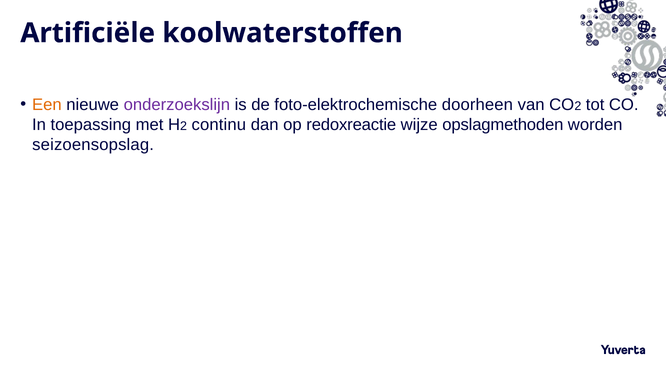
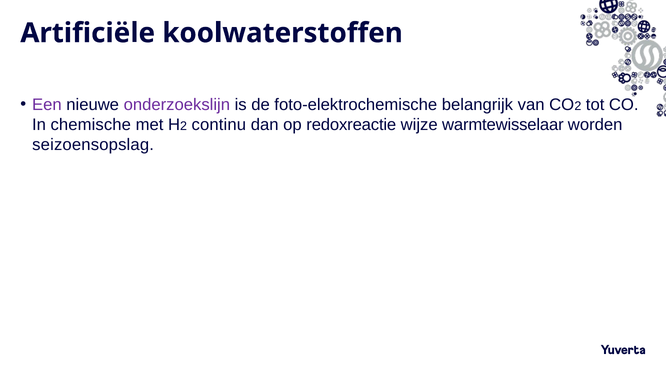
Een colour: orange -> purple (47, 105)
doorheen: doorheen -> belangrijk (477, 105)
toepassing: toepassing -> chemische (91, 125)
opslagmethoden: opslagmethoden -> warmtewisselaar (503, 125)
